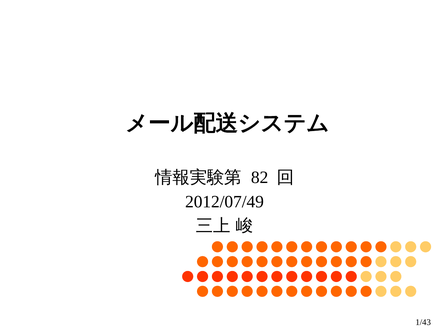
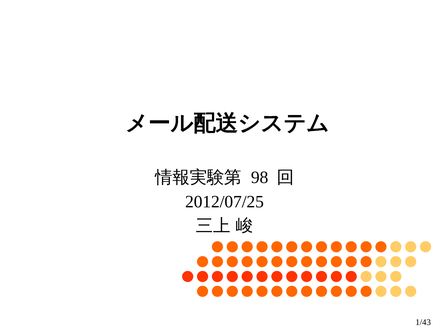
82: 82 -> 98 (260, 178)
2012/07/49: 2012/07/49 -> 2012/07/25 (224, 202)
